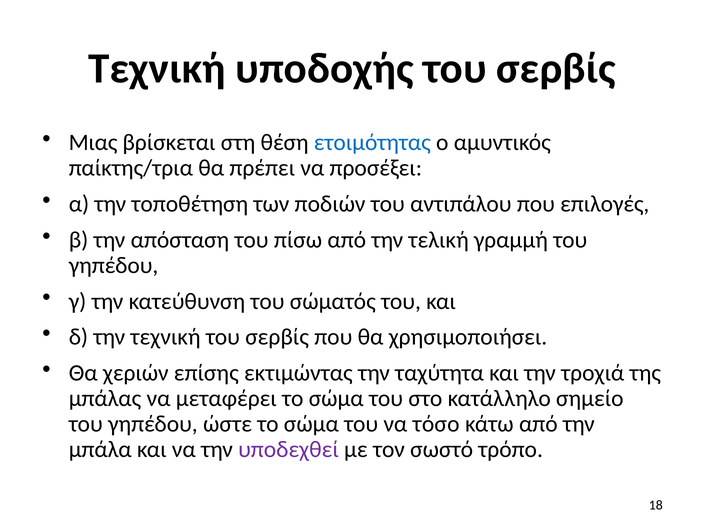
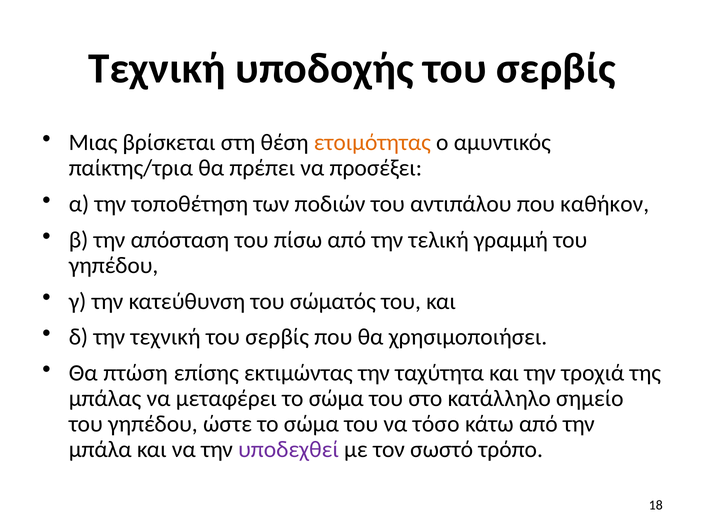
ετοιμότητας colour: blue -> orange (372, 143)
επιλογές: επιλογές -> καθήκον (605, 204)
χεριών: χεριών -> πτώση (136, 373)
